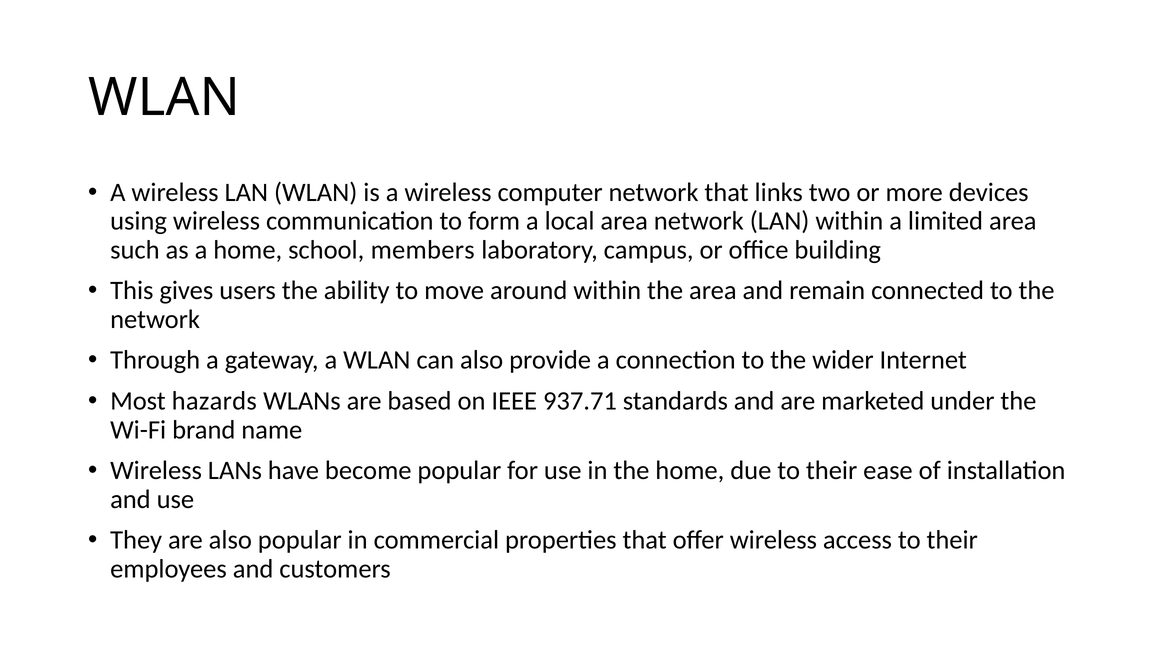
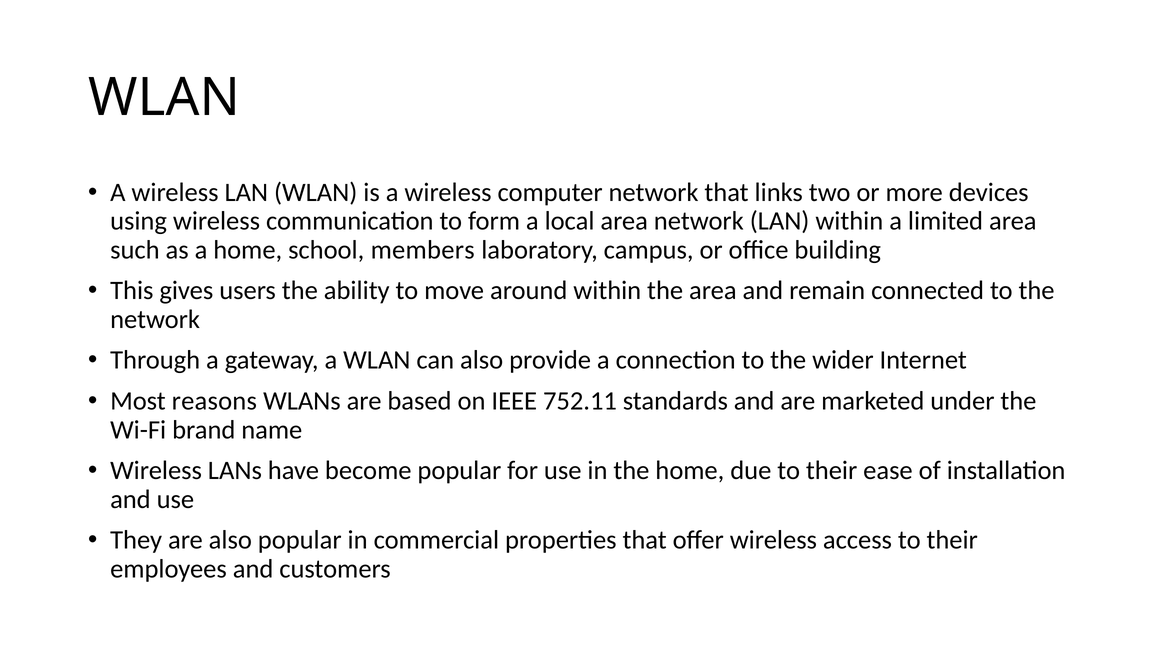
hazards: hazards -> reasons (214, 401)
937.71: 937.71 -> 752.11 (580, 401)
